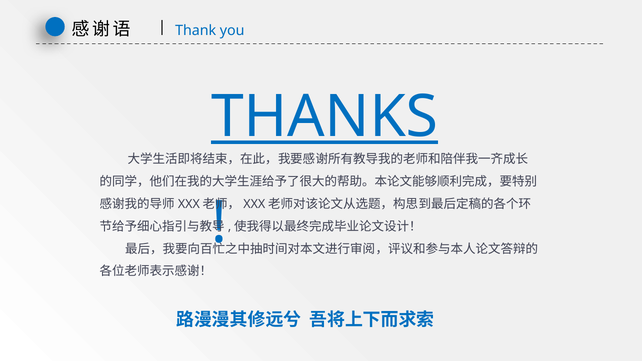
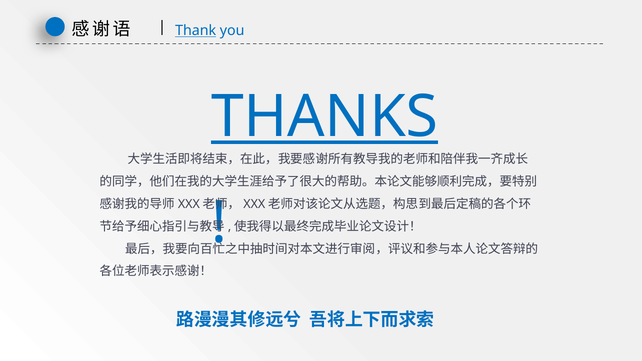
Thank underline: none -> present (196, 31)
